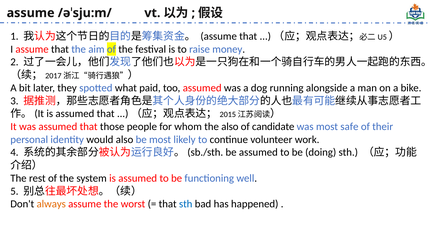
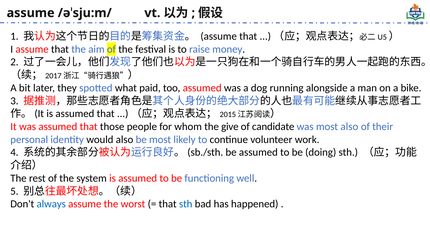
the also: also -> give (230, 127)
most safe: safe -> also (349, 127)
always colour: orange -> blue (51, 204)
